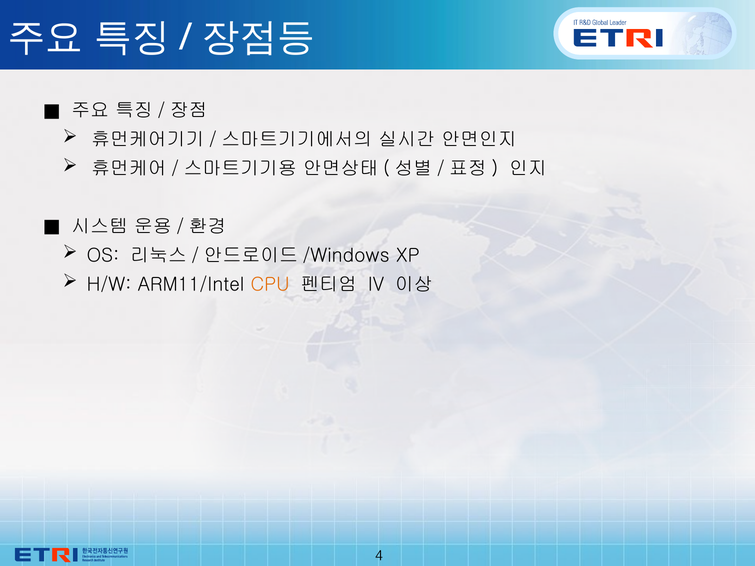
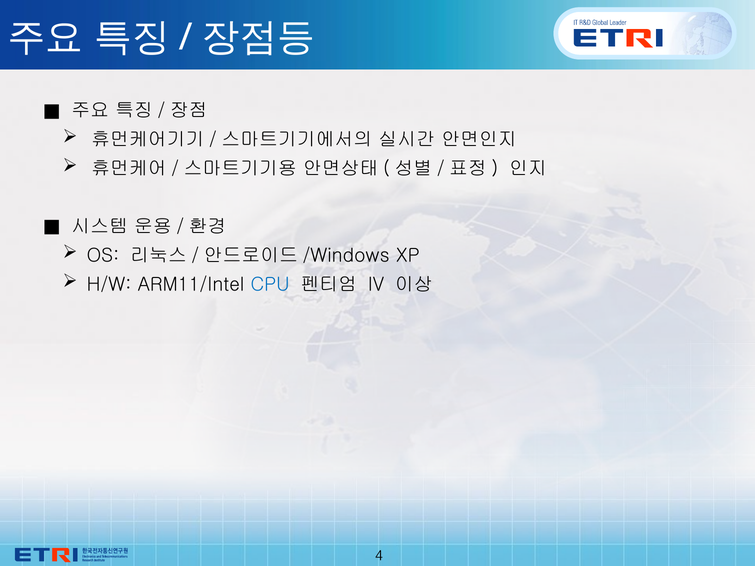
CPU colour: orange -> blue (270, 284)
